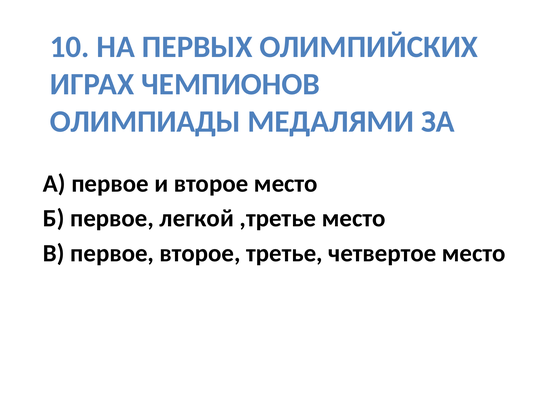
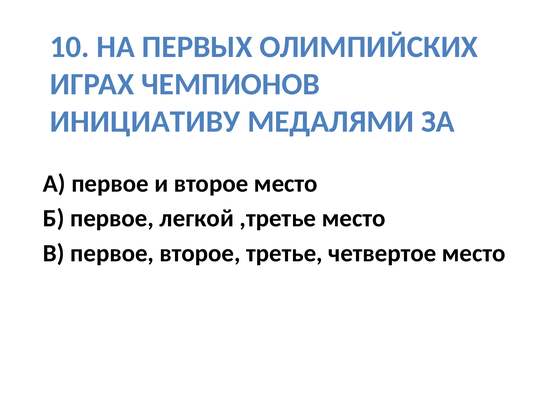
ОЛИМПИАДЫ: ОЛИМПИАДЫ -> ИНИЦИАТИВУ (145, 122)
